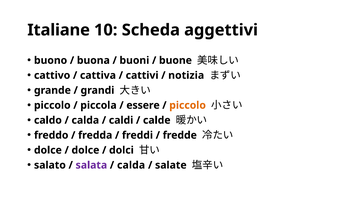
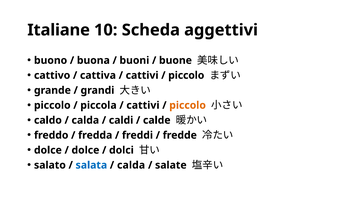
notizia: notizia -> piccolo (186, 75)
essere: essere -> cattivi (143, 105)
salata colour: purple -> blue (91, 165)
